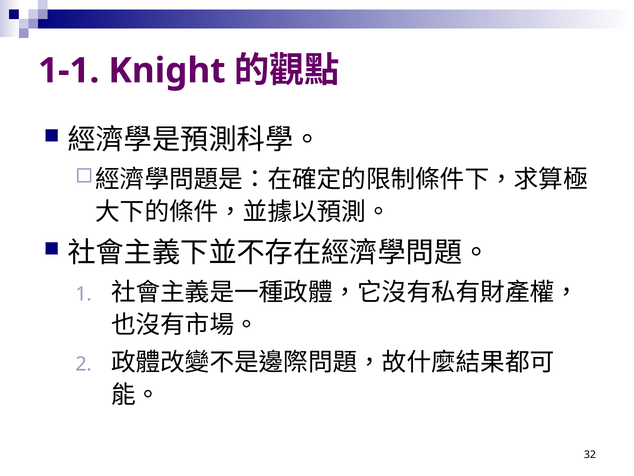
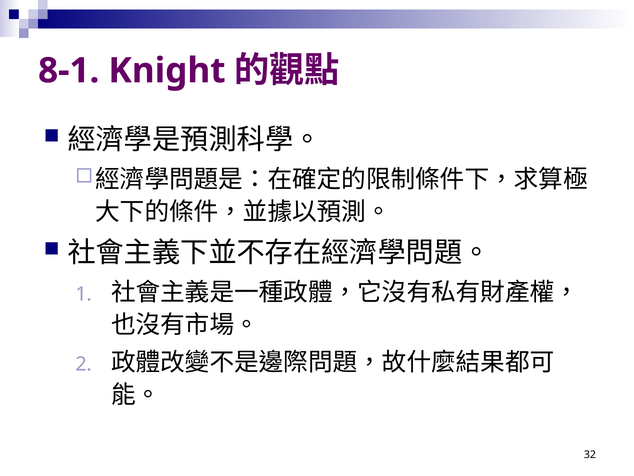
1-1: 1-1 -> 8-1 (69, 71)
